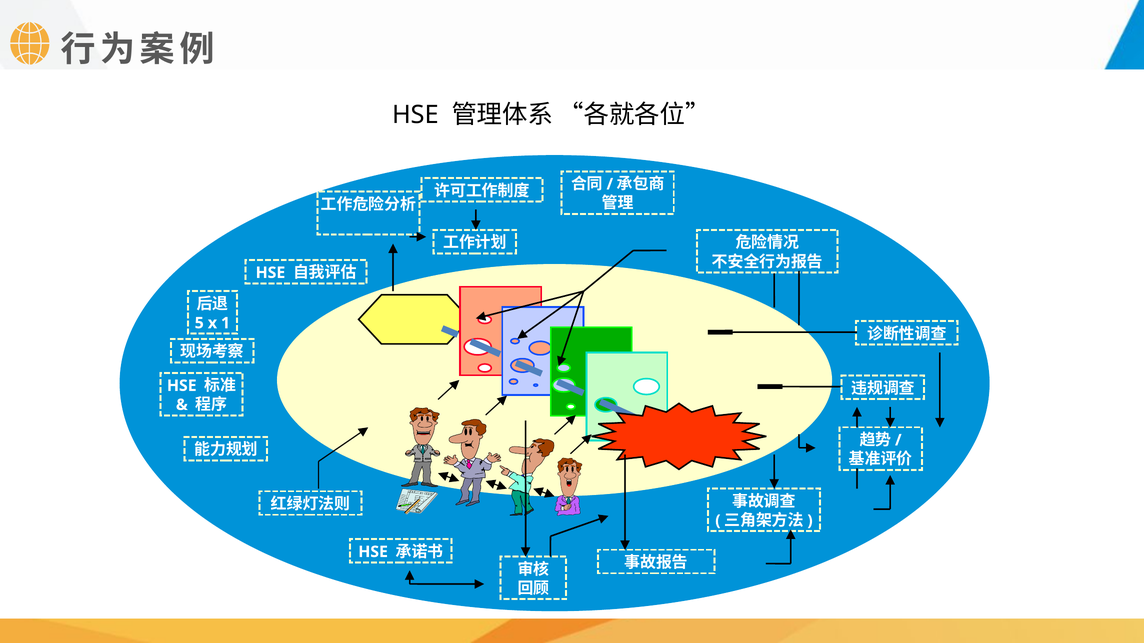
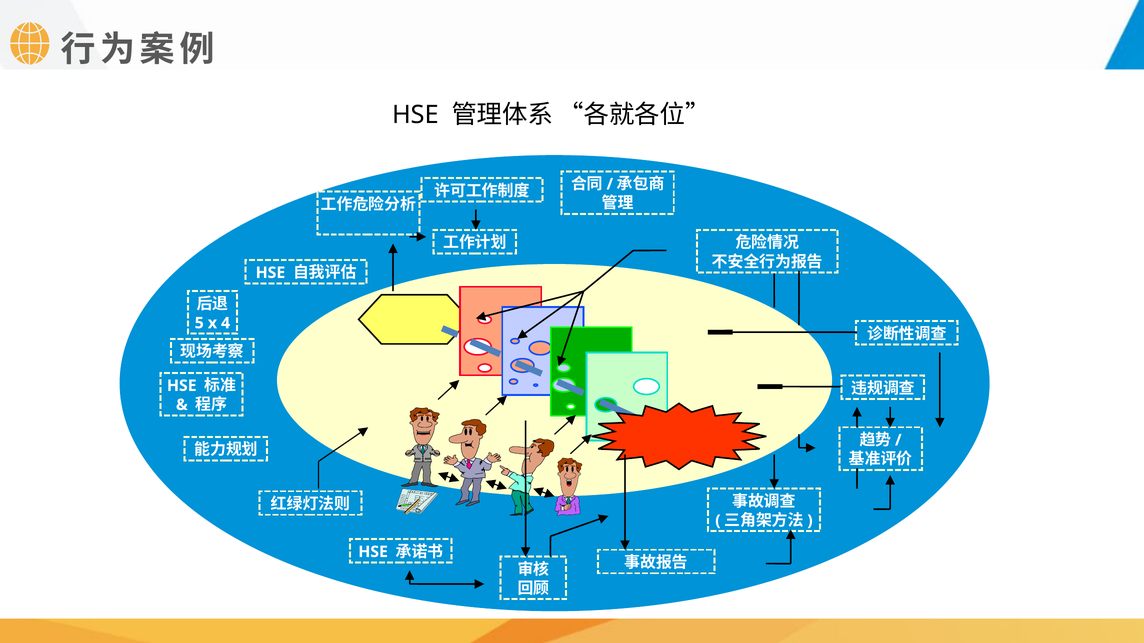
1: 1 -> 4 (226, 323)
